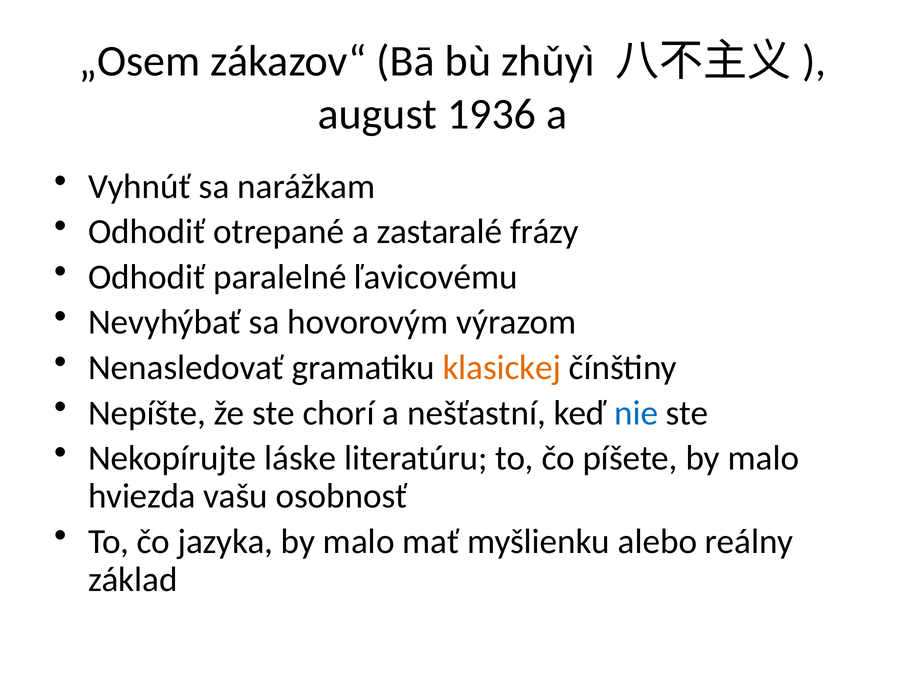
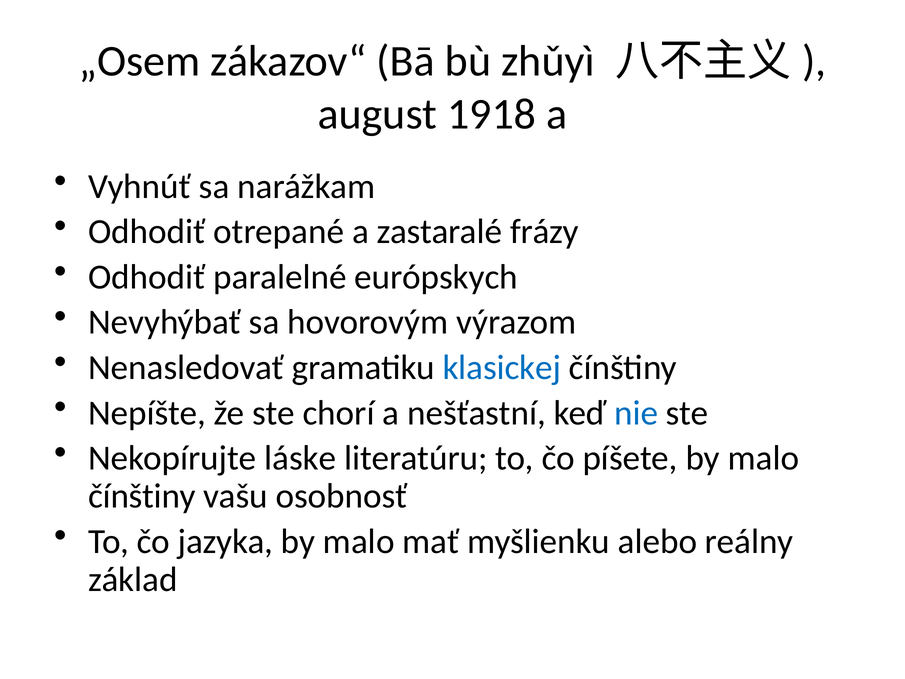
1936: 1936 -> 1918 (492, 114)
ľavicovému: ľavicovému -> európskych (436, 277)
klasickej colour: orange -> blue (502, 367)
hviezda: hviezda -> čínštiny (142, 496)
